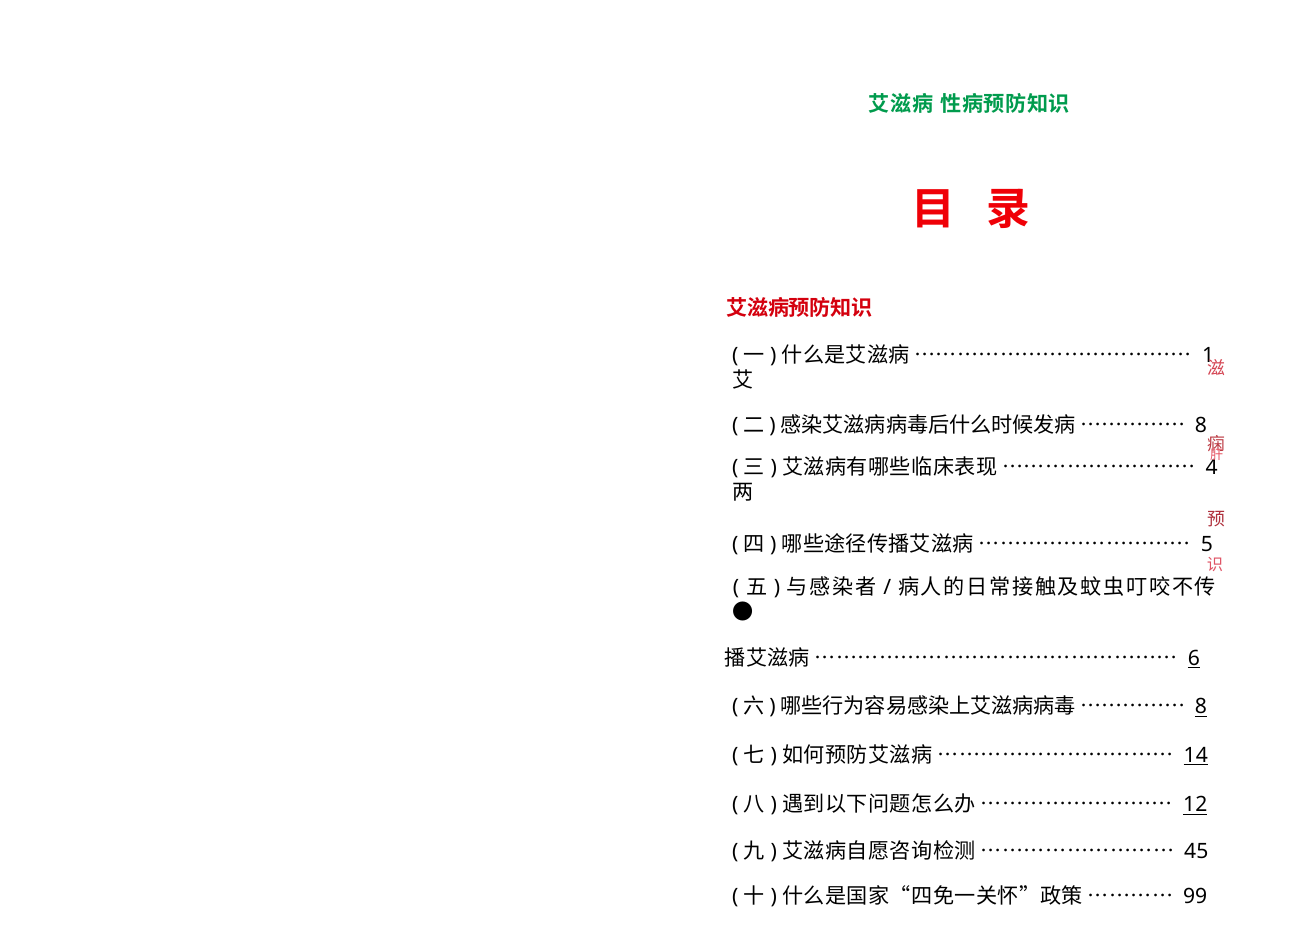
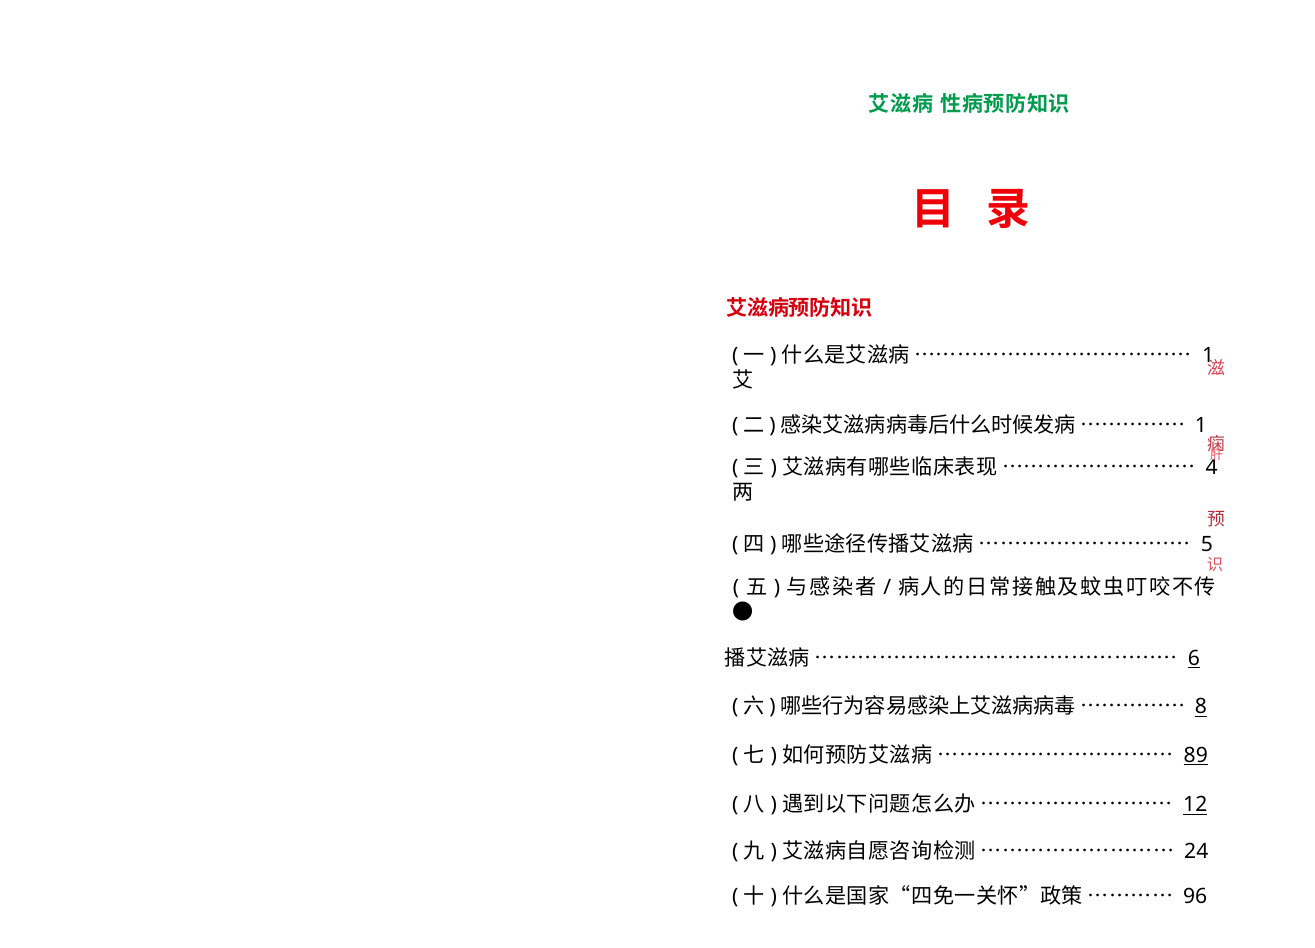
8: 8 -> 1 (1201, 426)
14: 14 -> 89 (1196, 755)
45: 45 -> 24 (1196, 851)
99: 99 -> 96 (1195, 896)
